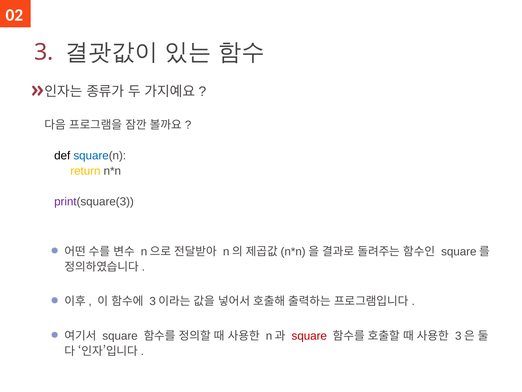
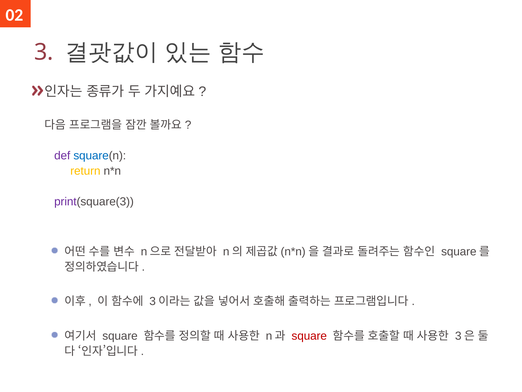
def colour: black -> purple (62, 156)
